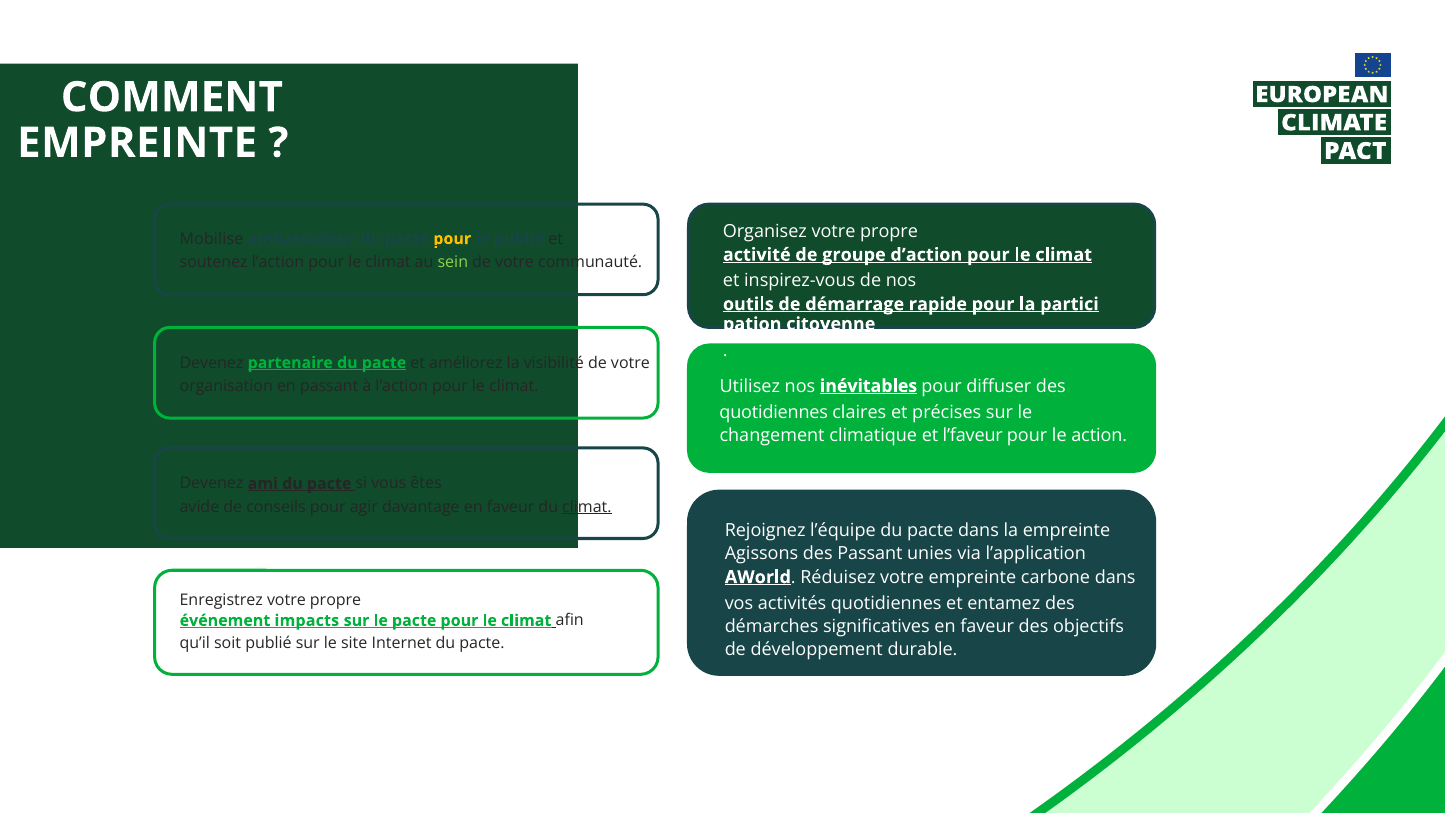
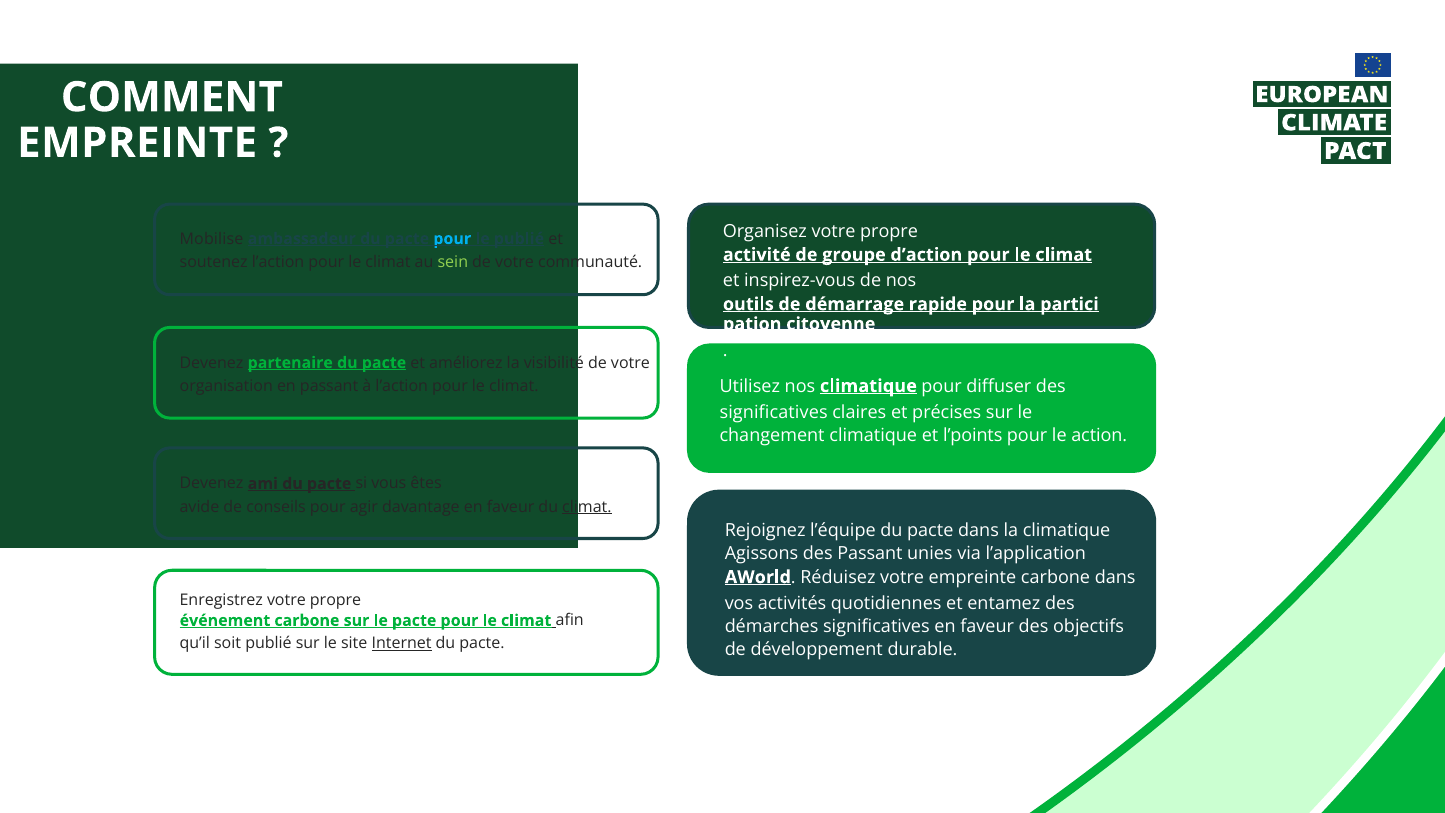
pour colour: yellow -> light blue (452, 239)
nos inévitables: inévitables -> climatique (868, 386)
quotidiennes: quotidiennes -> significatives (774, 412)
l’faveur: l’faveur -> l’points (973, 435)
la empreinte: empreinte -> climatique (1067, 531)
événement impacts: impacts -> carbone (307, 620)
Internet underline: none -> present (402, 644)
